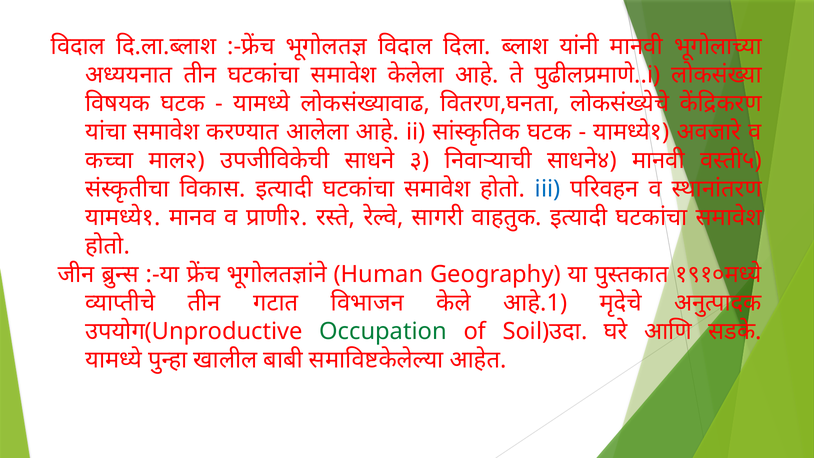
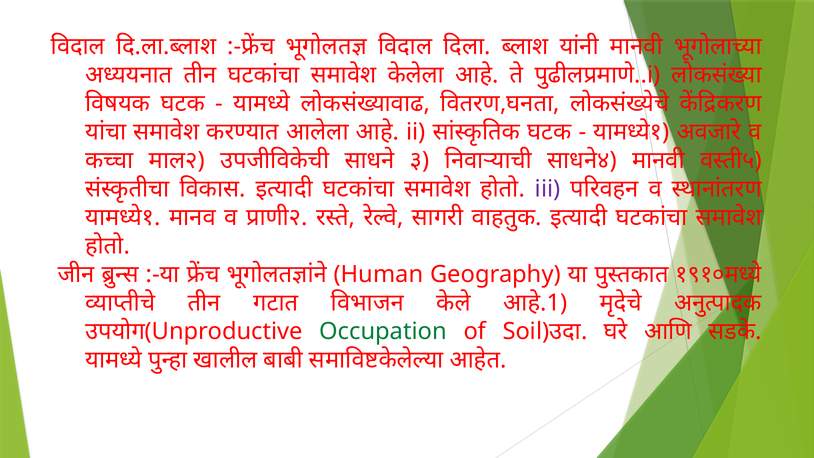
iii colour: blue -> purple (548, 189)
